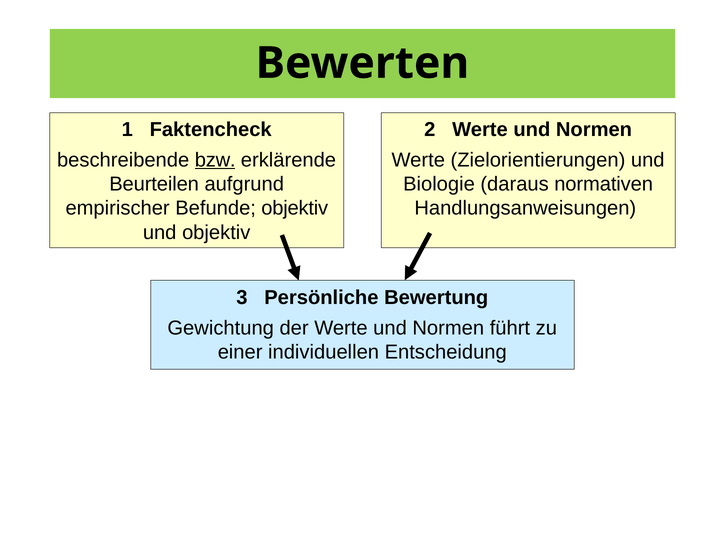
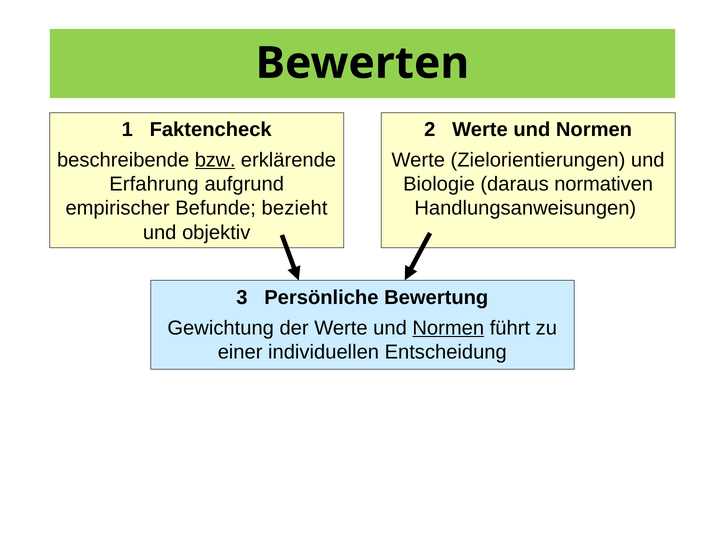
Beurteilen: Beurteilen -> Erfahrung (154, 184)
Befunde objektiv: objektiv -> bezieht (295, 208)
Normen underline: none -> present (448, 328)
